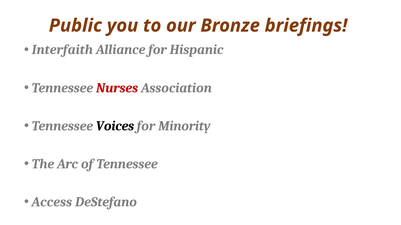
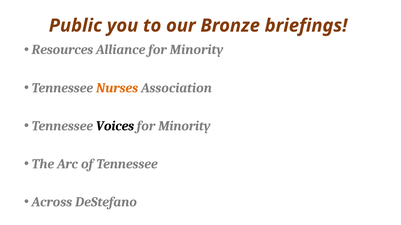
Interfaith: Interfaith -> Resources (62, 50)
Alliance for Hispanic: Hispanic -> Minority (197, 50)
Nurses colour: red -> orange (117, 88)
Access: Access -> Across (52, 202)
